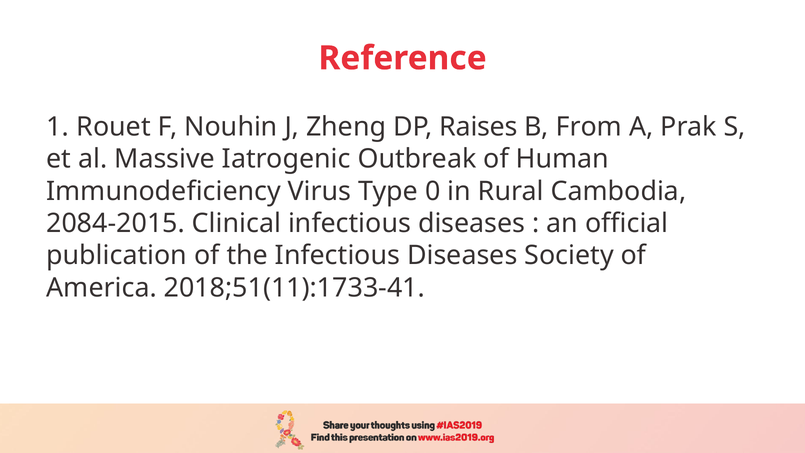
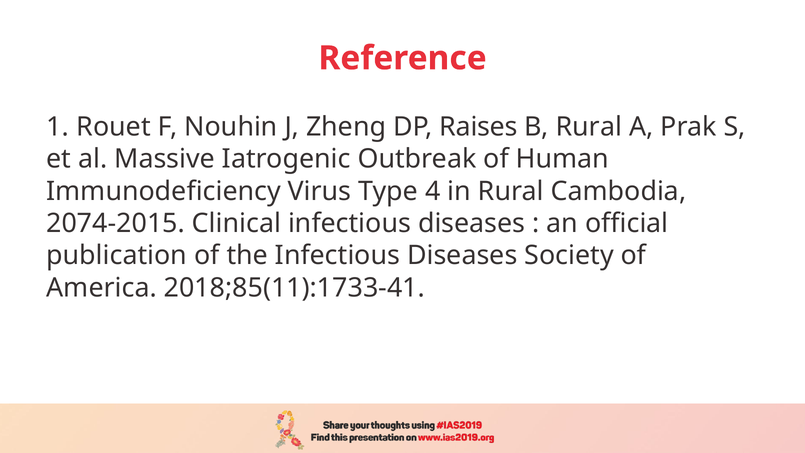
B From: From -> Rural (589, 127)
0: 0 -> 4 (433, 191)
2084-2015: 2084-2015 -> 2074-2015 (116, 223)
2018;51(11):1733-41: 2018;51(11):1733-41 -> 2018;85(11):1733-41 (294, 288)
